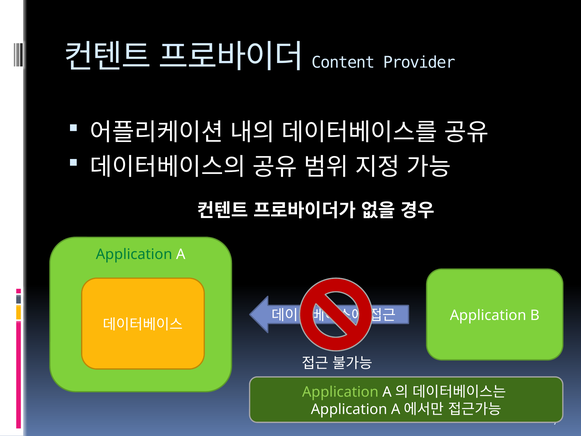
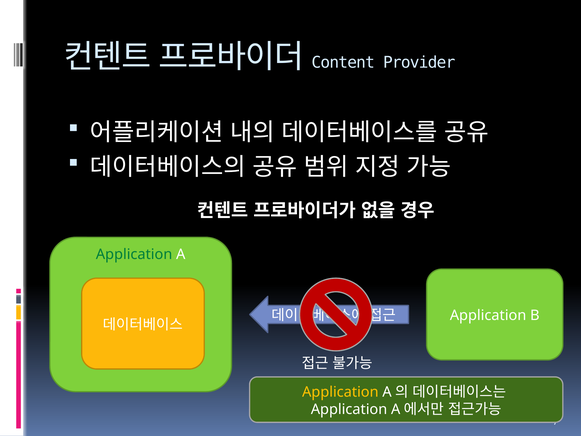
Application colour: light green -> yellow (340, 392)
